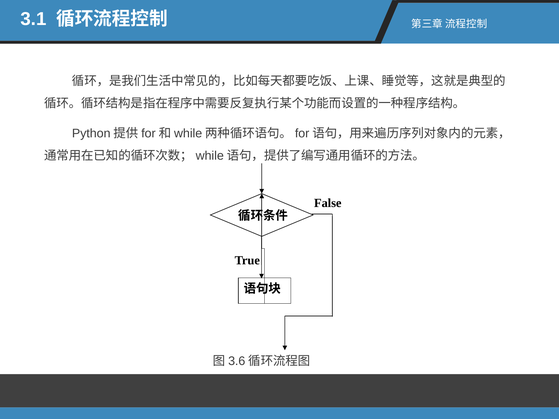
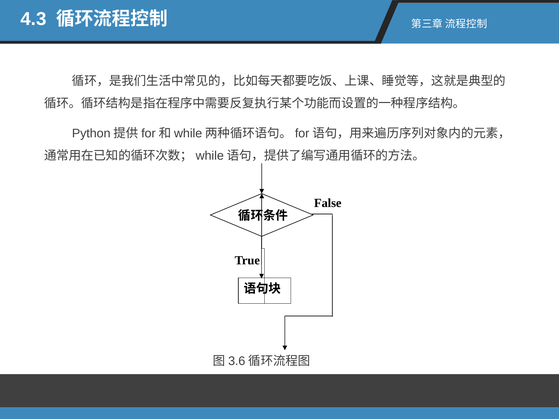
3.1: 3.1 -> 4.3 (33, 19)
